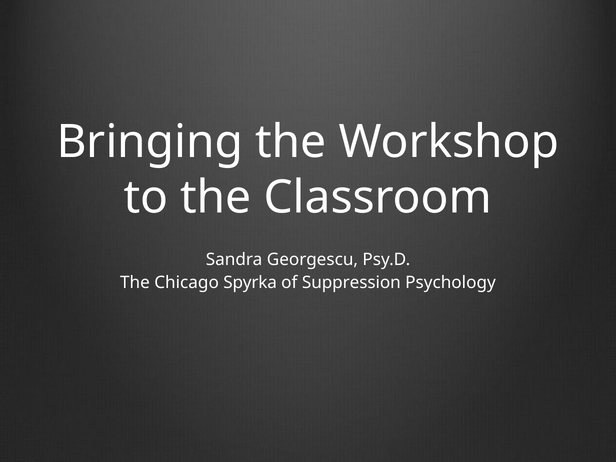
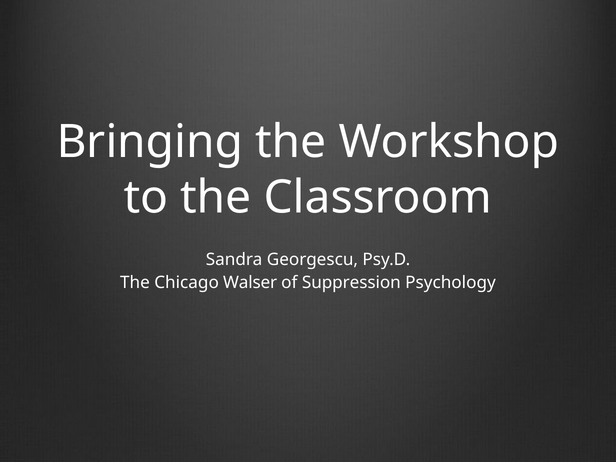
Spyrka: Spyrka -> Walser (250, 283)
